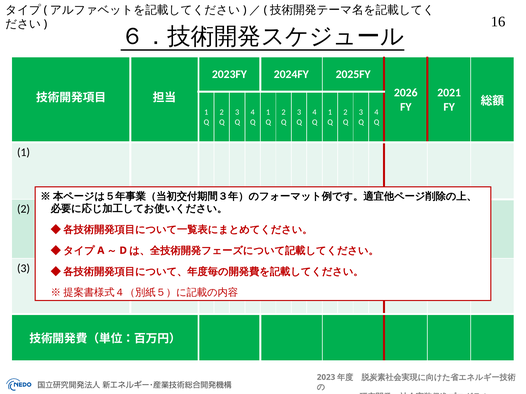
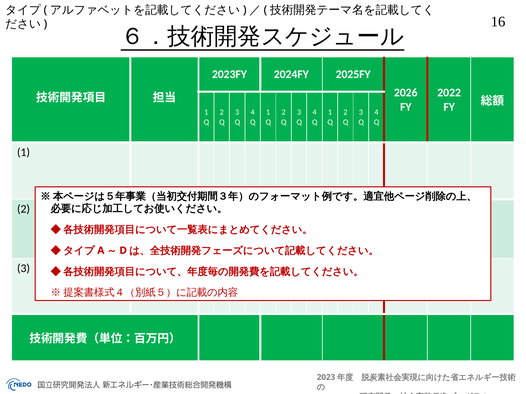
2021: 2021 -> 2022 (449, 93)
